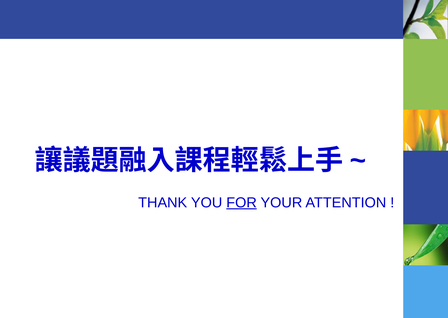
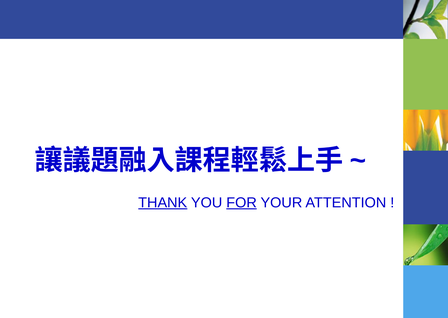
THANK underline: none -> present (163, 203)
